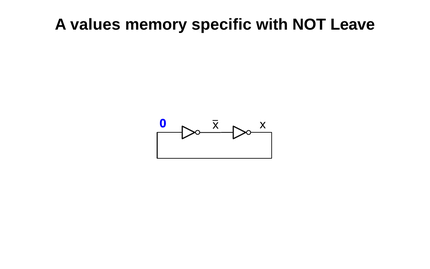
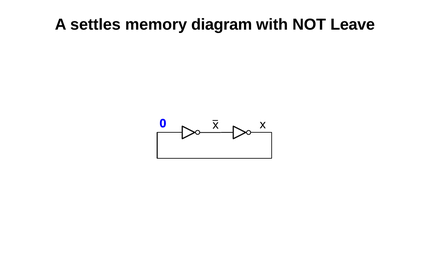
values: values -> settles (95, 24)
specific: specific -> diagram (222, 24)
